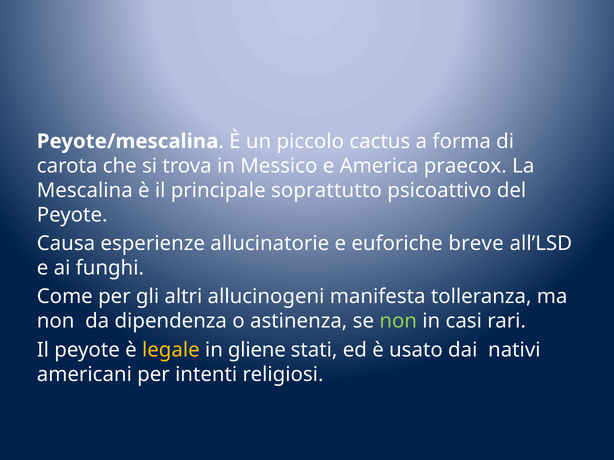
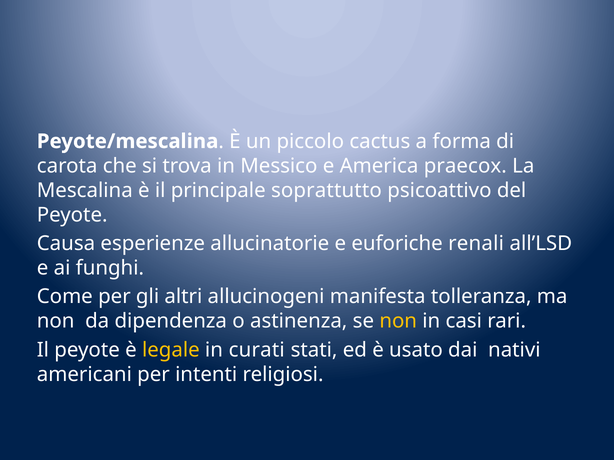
breve: breve -> renali (476, 244)
non colour: light green -> yellow (398, 322)
gliene: gliene -> curati (257, 350)
